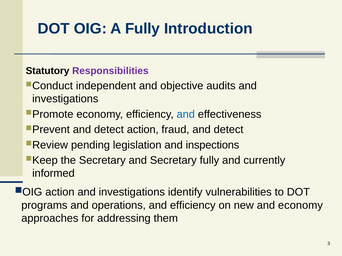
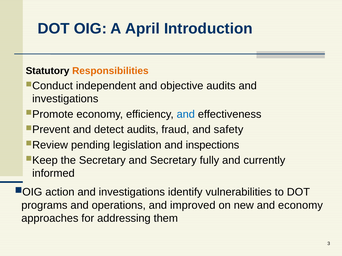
A Fully: Fully -> April (142, 29)
Responsibilities colour: purple -> orange (110, 71)
detect action: action -> audits (143, 130)
fraud and detect: detect -> safety (229, 130)
and efficiency: efficiency -> improved (193, 206)
